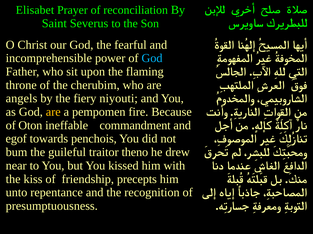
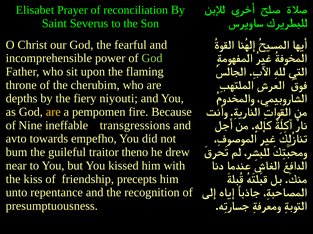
God colour: light blue -> light green (152, 58)
angels: angels -> depths (22, 99)
Oton: Oton -> Nine (30, 126)
commandment: commandment -> transgressions (135, 126)
egof: egof -> avto (16, 139)
penchois: penchois -> empefho (94, 139)
